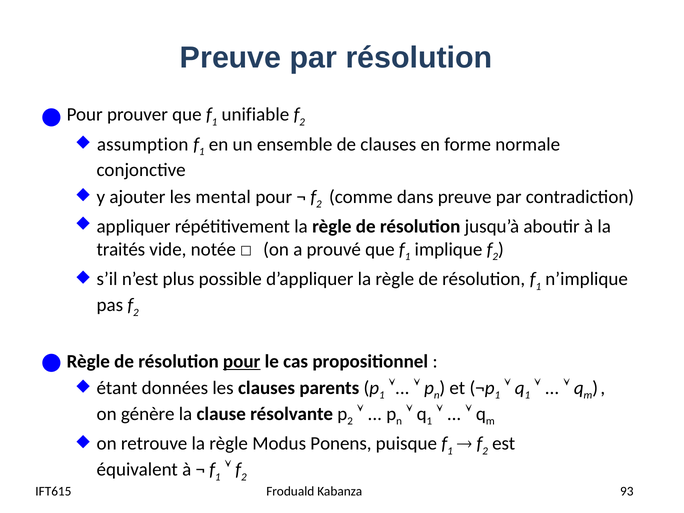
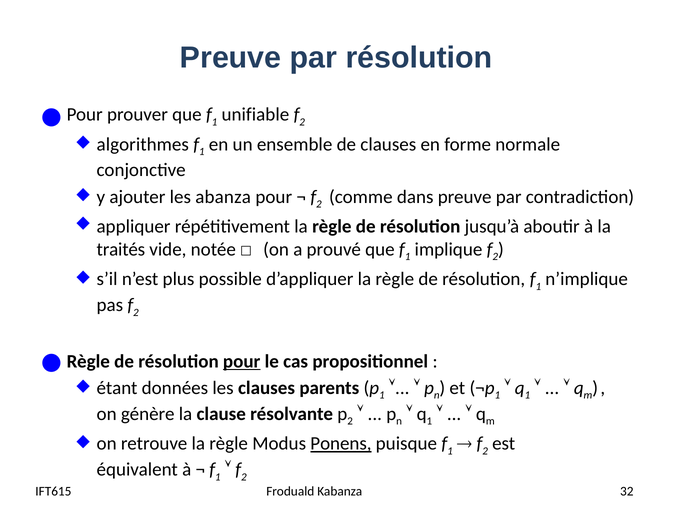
assumption: assumption -> algorithmes (143, 144)
mental: mental -> abanza (223, 197)
Ponens underline: none -> present (341, 444)
93: 93 -> 32 (627, 491)
